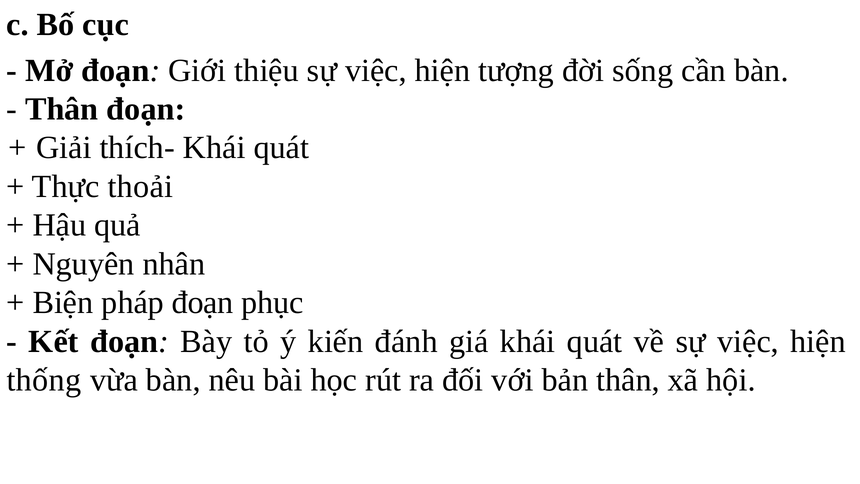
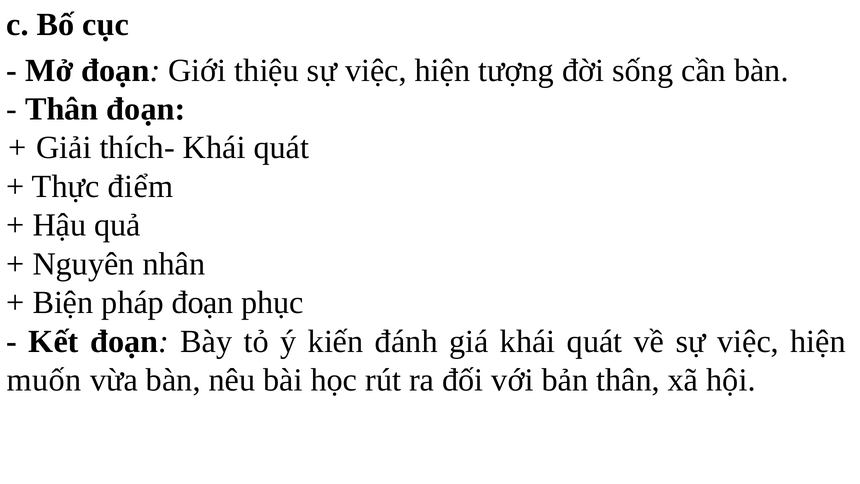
thoải: thoải -> điểm (141, 186)
thống: thống -> muốn (44, 380)
